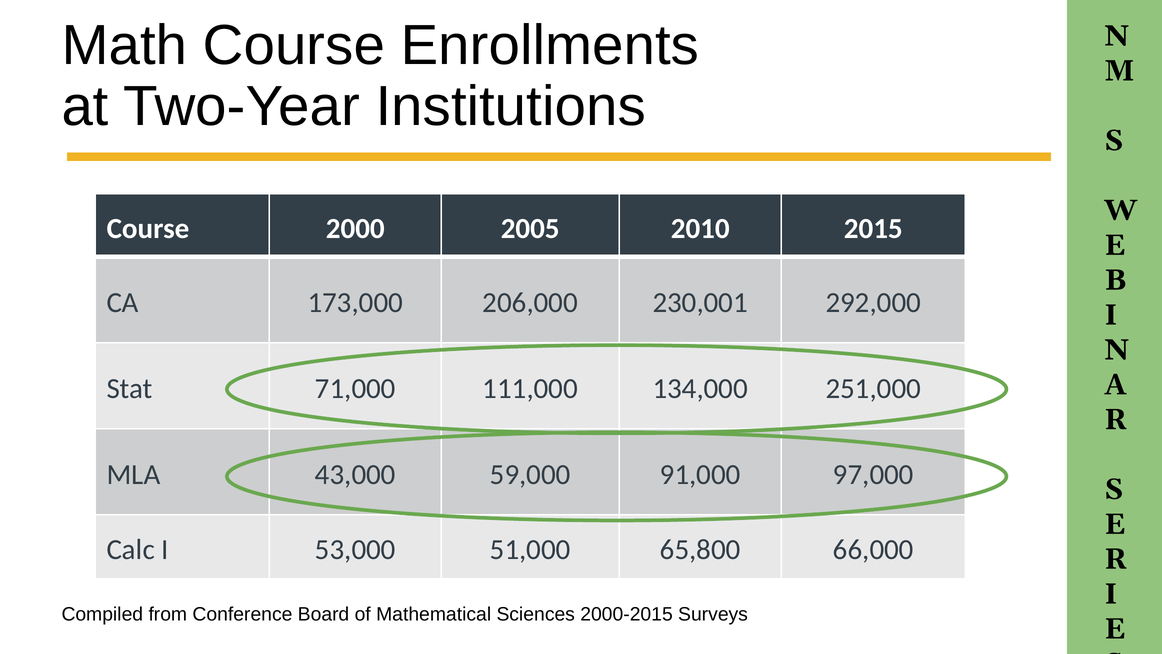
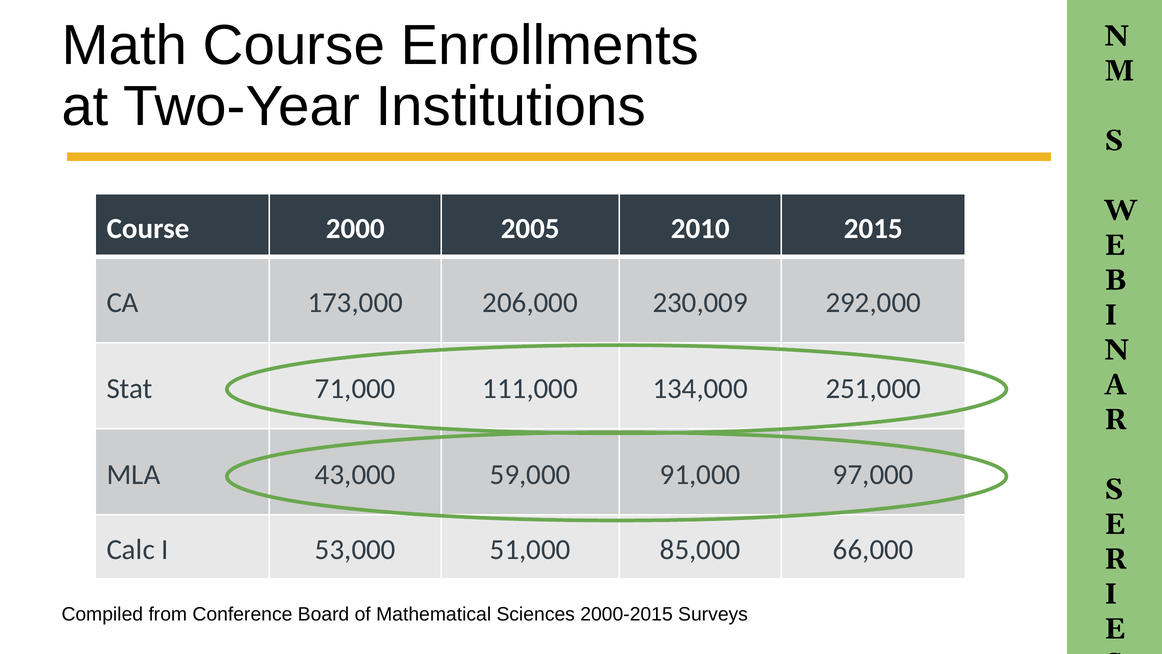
230,001: 230,001 -> 230,009 (700, 303)
65,800: 65,800 -> 85,000 (700, 550)
